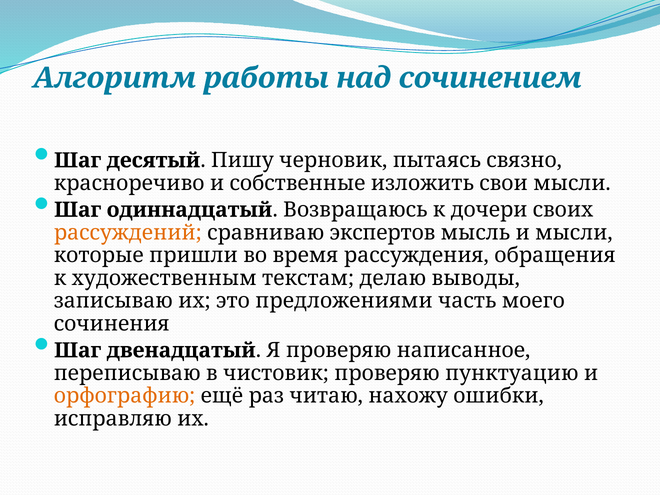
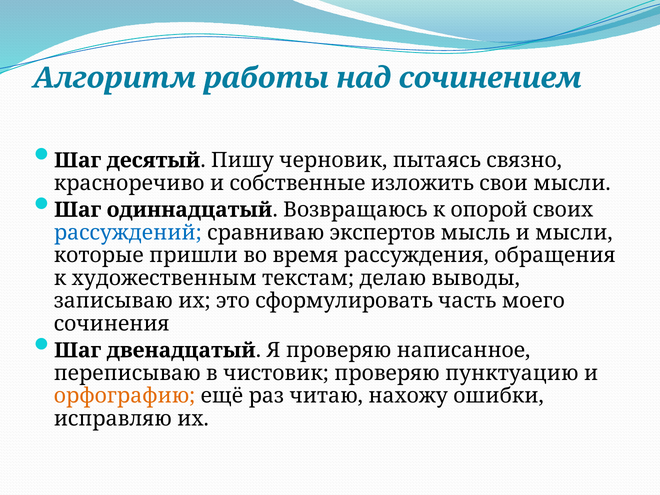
дочери: дочери -> опорой (489, 210)
рассуждений colour: orange -> blue (128, 233)
предложениями: предложениями -> сформулировать (344, 301)
